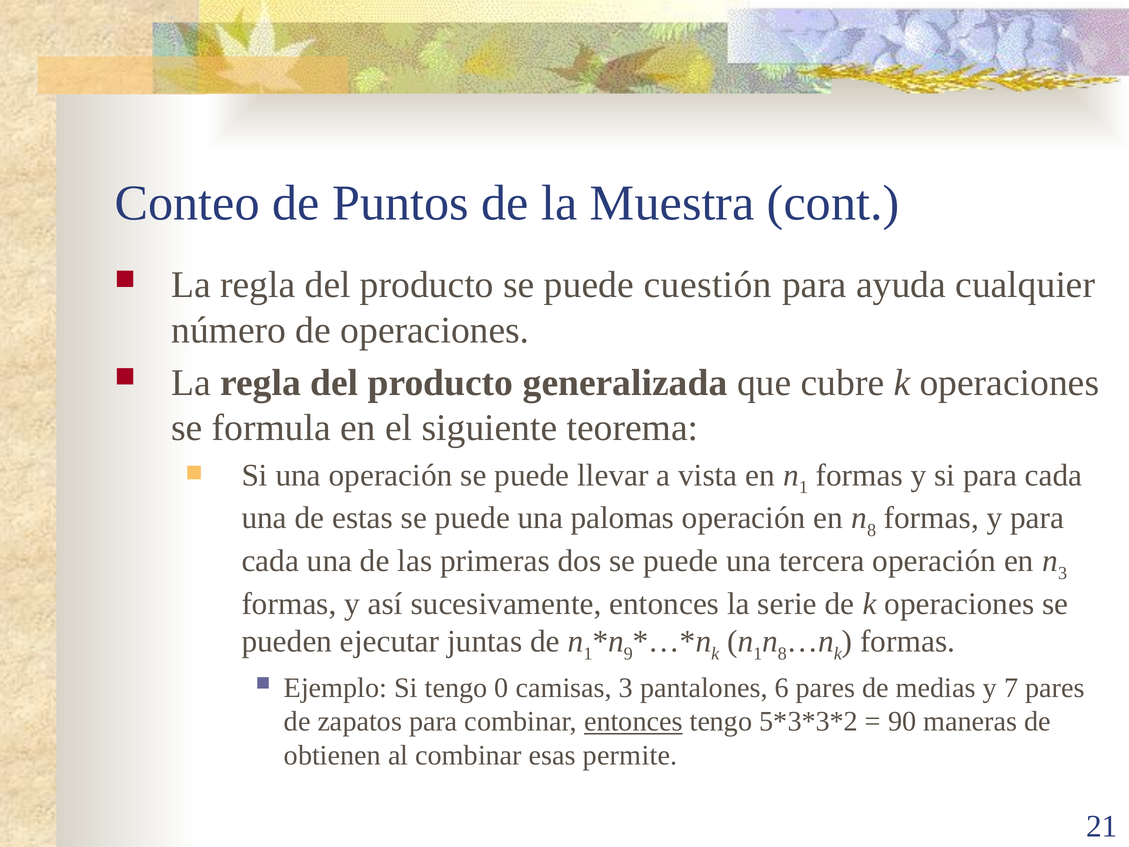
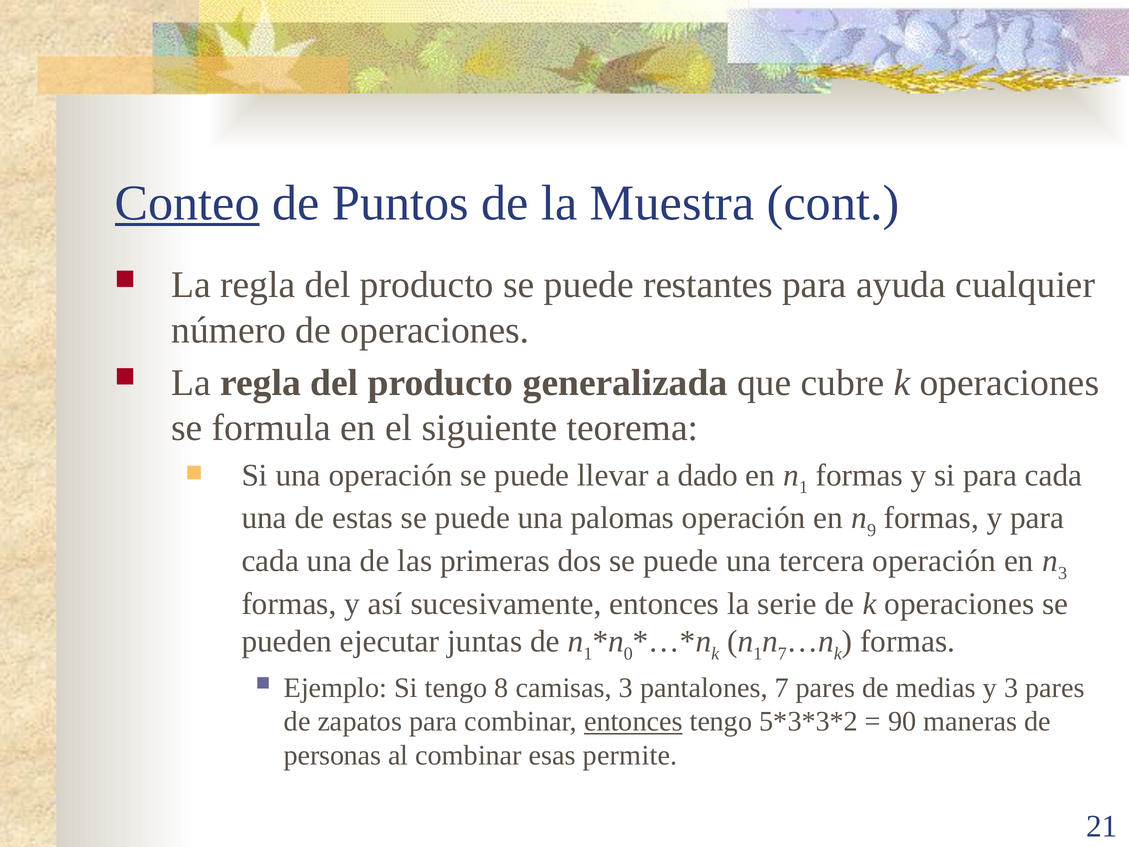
Conteo underline: none -> present (187, 203)
cuestión: cuestión -> restantes (708, 285)
vista: vista -> dado (708, 475)
8: 8 -> 9 (872, 530)
9: 9 -> 0 (628, 653)
8: 8 -> 7 (782, 653)
0: 0 -> 8 (501, 688)
pantalones 6: 6 -> 7 (782, 688)
y 7: 7 -> 3 (1011, 688)
obtienen: obtienen -> personas (332, 755)
